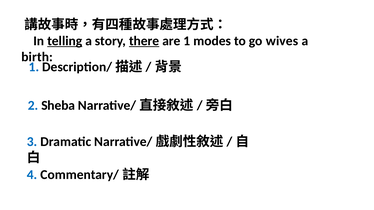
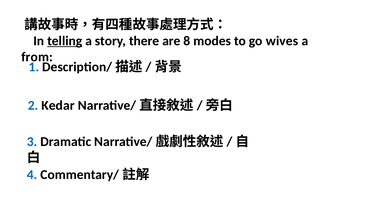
there underline: present -> none (144, 41)
are 1: 1 -> 8 (187, 41)
birth: birth -> from (37, 57)
Sheba: Sheba -> Kedar (58, 106)
